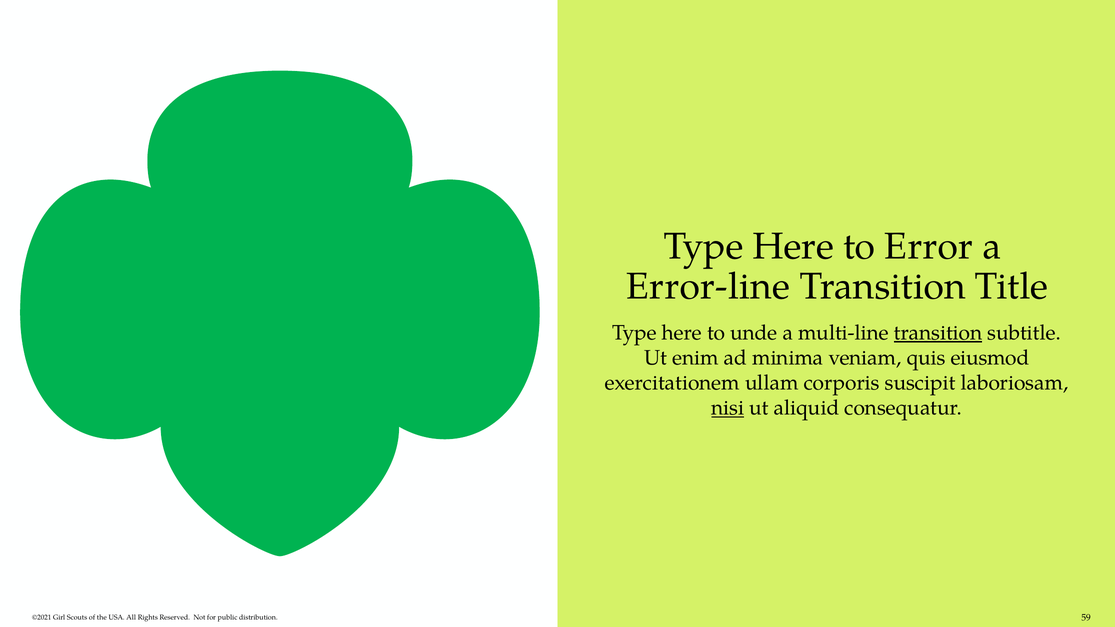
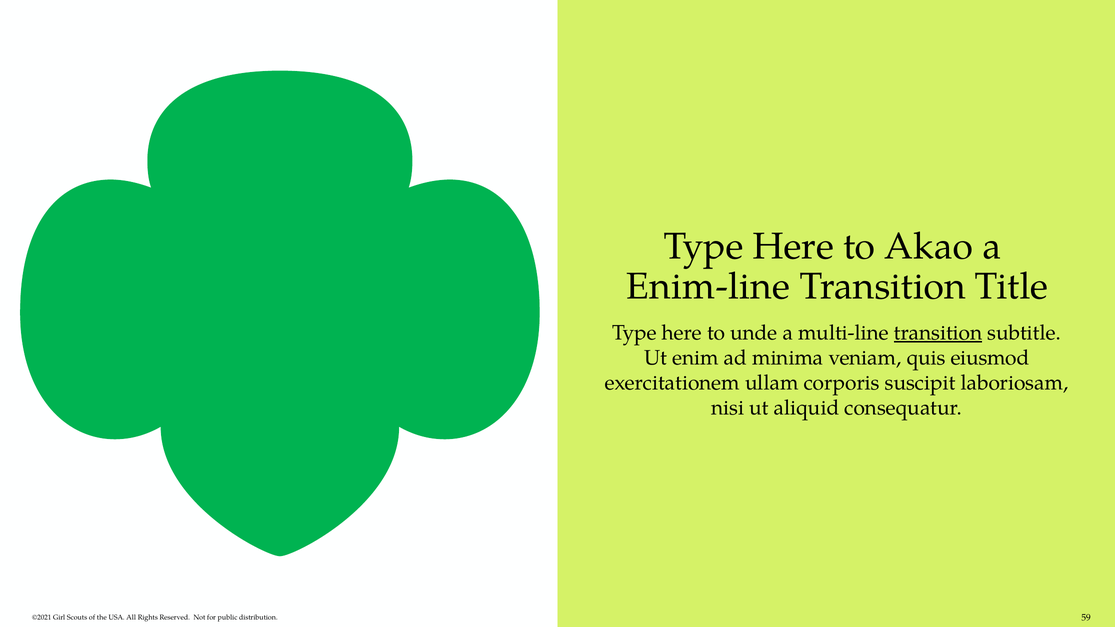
Error: Error -> Akao (929, 246)
Error-line: Error-line -> Enim-line (708, 286)
nisi underline: present -> none (728, 408)
